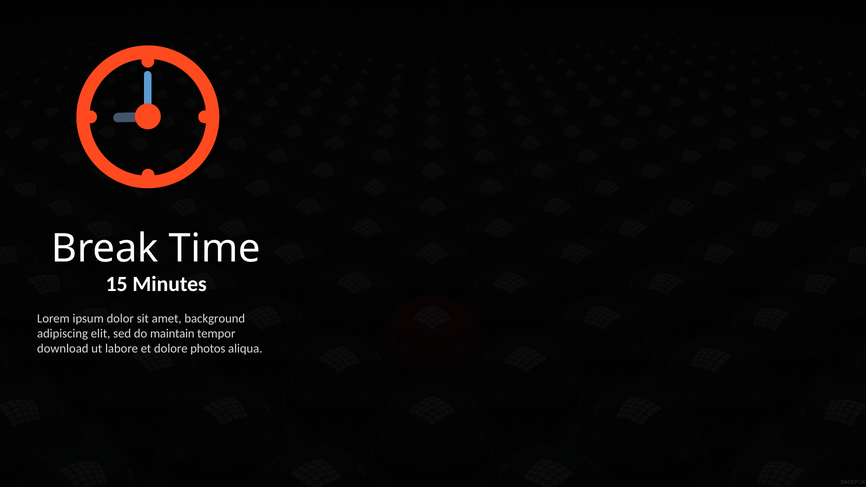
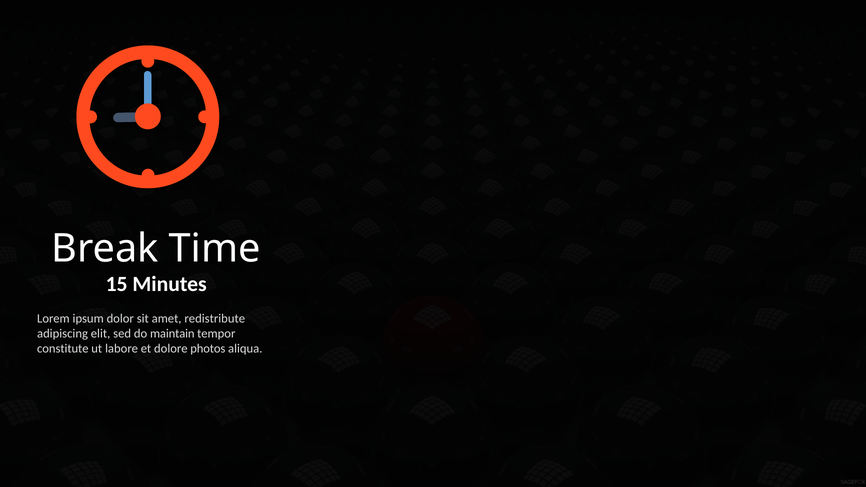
background: background -> redistribute (215, 318)
download: download -> constitute (63, 349)
